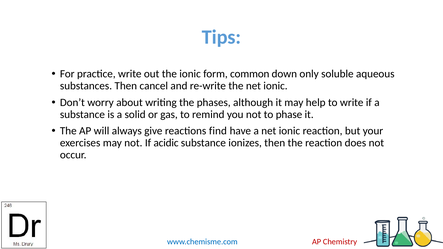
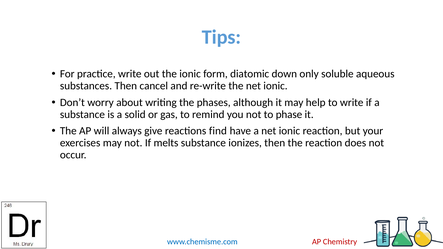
common: common -> diatomic (250, 74)
acidic: acidic -> melts (166, 143)
